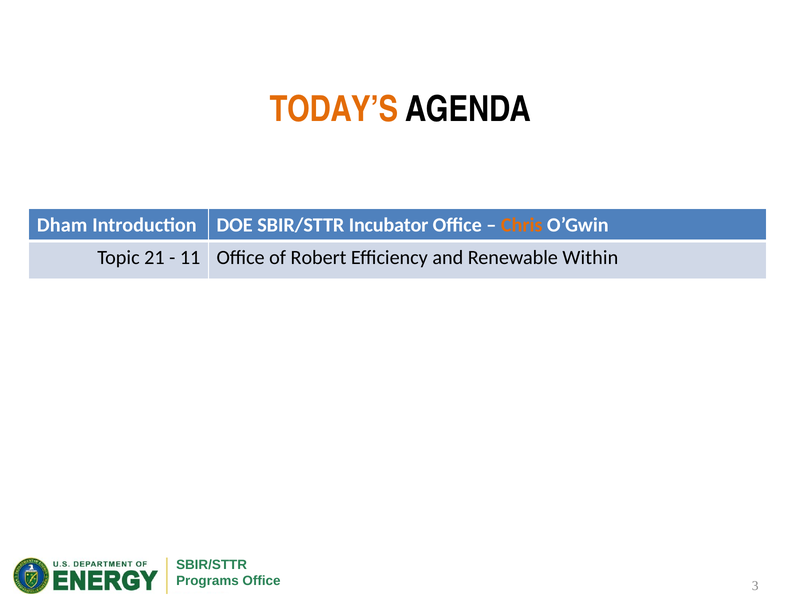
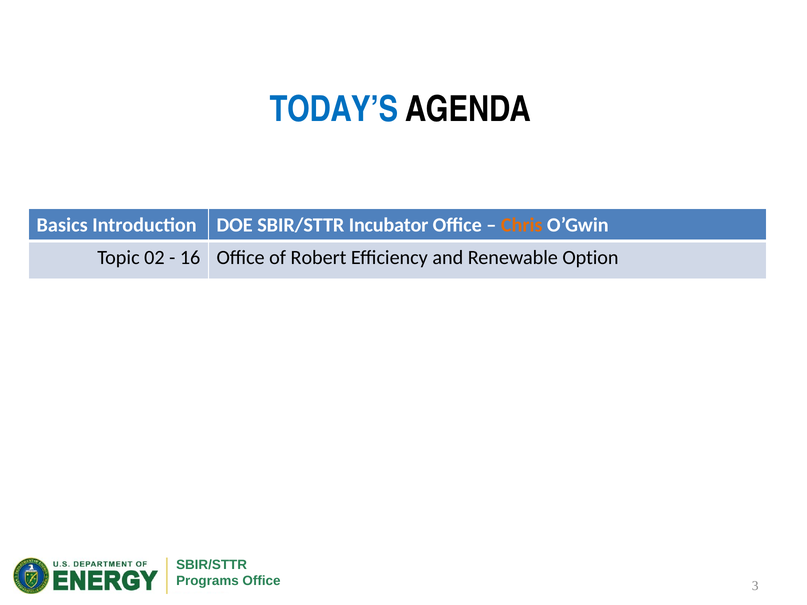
TODAY’S colour: orange -> blue (334, 110)
Dham: Dham -> Basics (62, 225)
21: 21 -> 02 (154, 258)
11: 11 -> 16 (190, 258)
Within: Within -> Option (590, 258)
